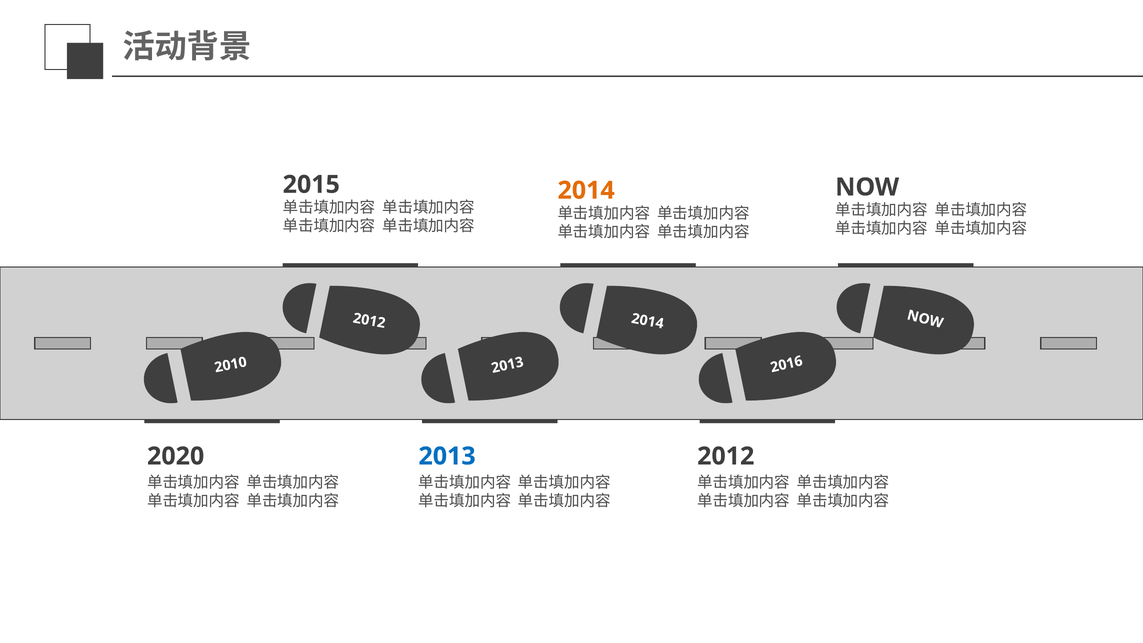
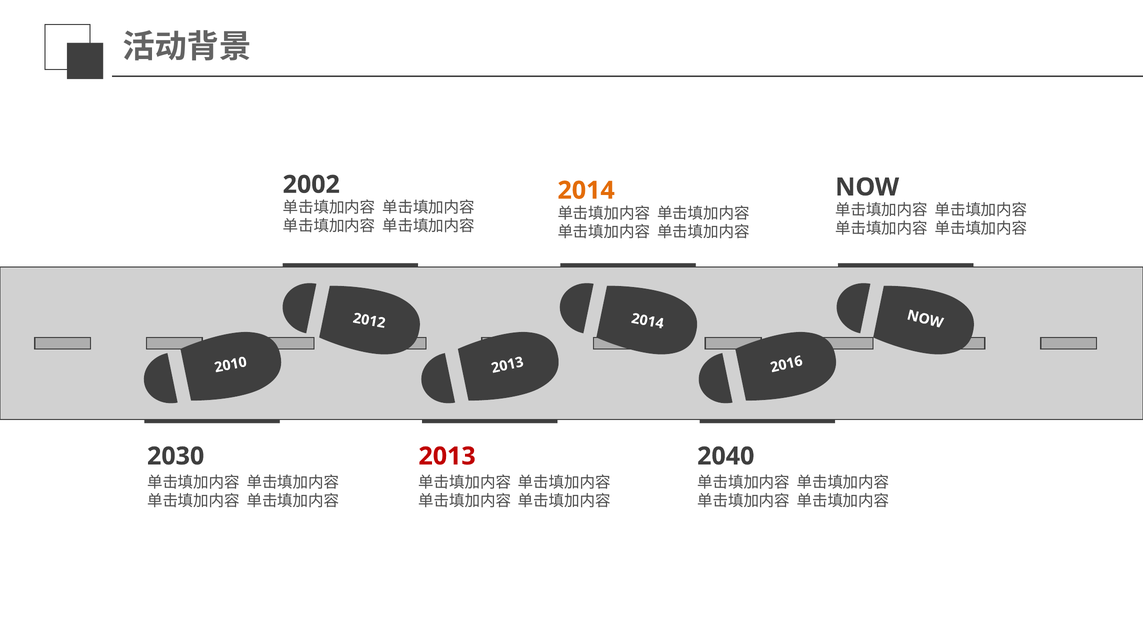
2015: 2015 -> 2002 (311, 185)
2020: 2020 -> 2030 (176, 456)
2013 colour: blue -> red (447, 456)
2012: 2012 -> 2040 (726, 456)
